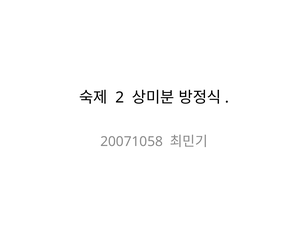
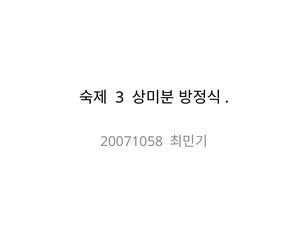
2: 2 -> 3 (120, 98)
